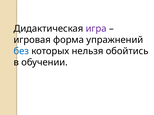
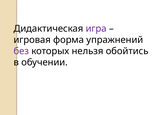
без colour: blue -> purple (21, 51)
